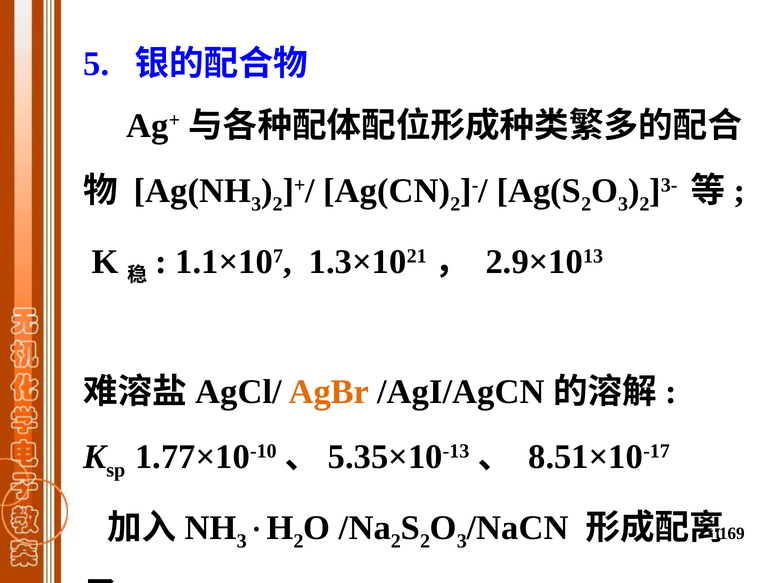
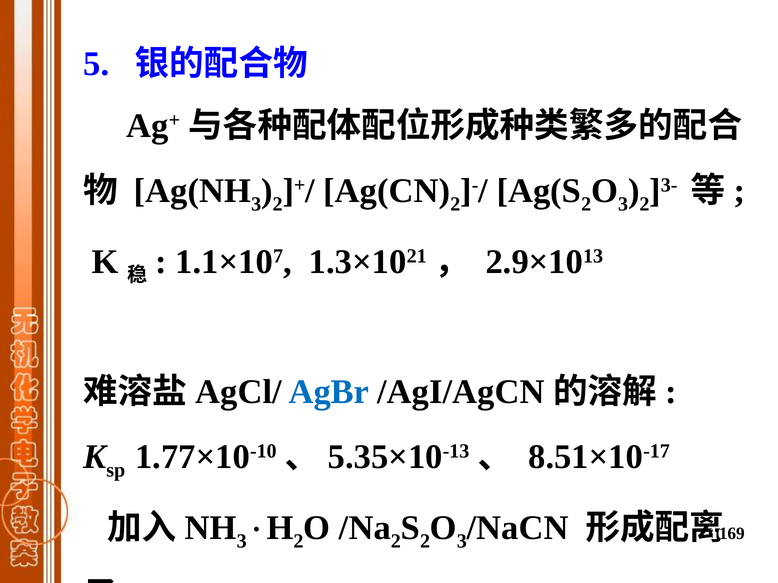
AgBr colour: orange -> blue (329, 392)
